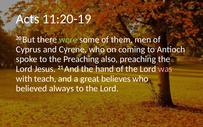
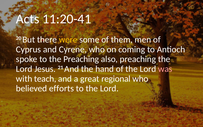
11:20-19: 11:20-19 -> 11:20-41 (67, 19)
were colour: light green -> yellow (68, 40)
believes: believes -> regional (116, 79)
always: always -> efforts (61, 88)
